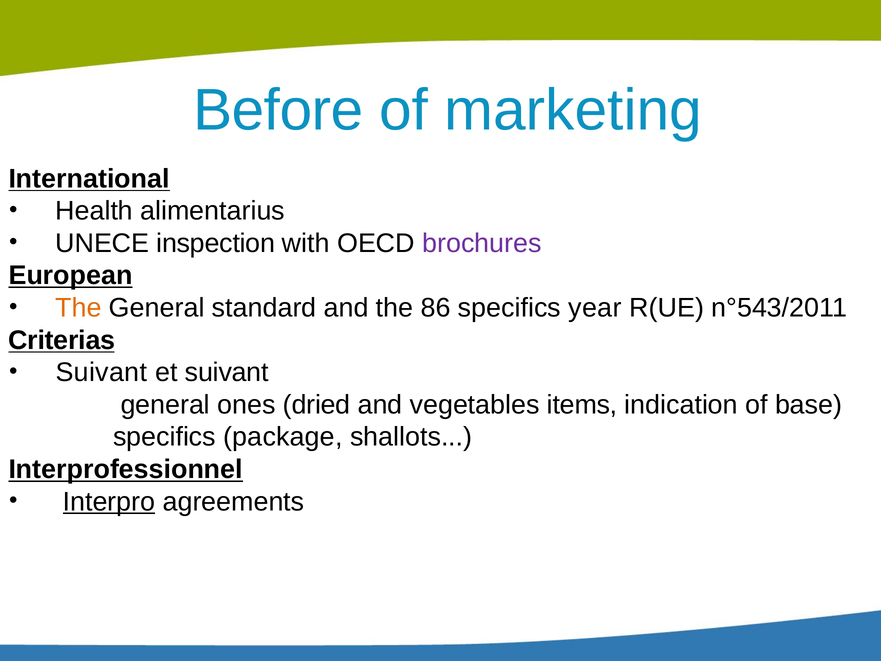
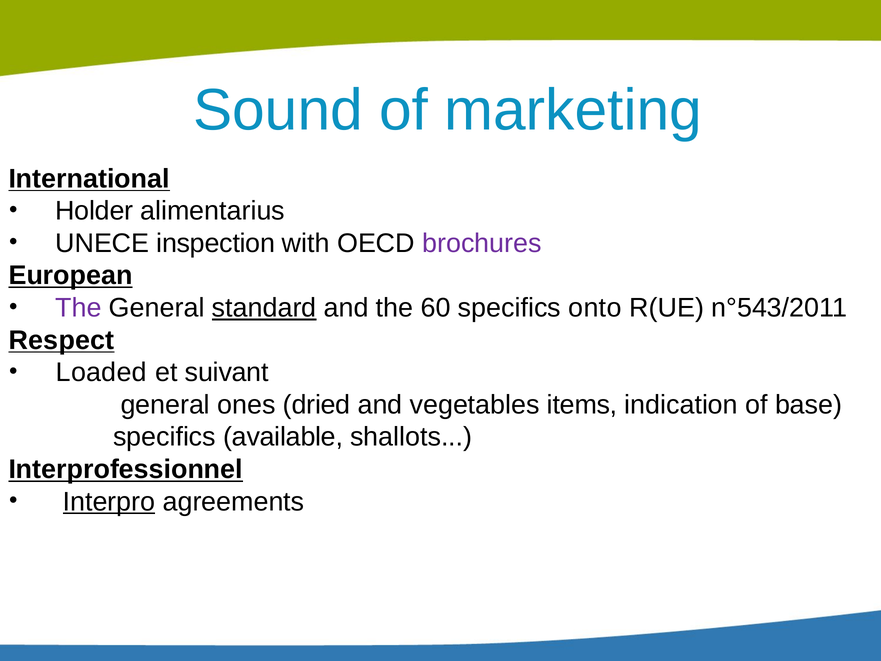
Before: Before -> Sound (278, 111)
Health: Health -> Holder (94, 211)
The colour: orange -> purple (78, 308)
standard underline: none -> present (264, 308)
86: 86 -> 60 (436, 308)
year: year -> onto (595, 308)
Criterias: Criterias -> Respect (61, 340)
Suivant: Suivant -> Loaded (101, 372)
package: package -> available (283, 437)
